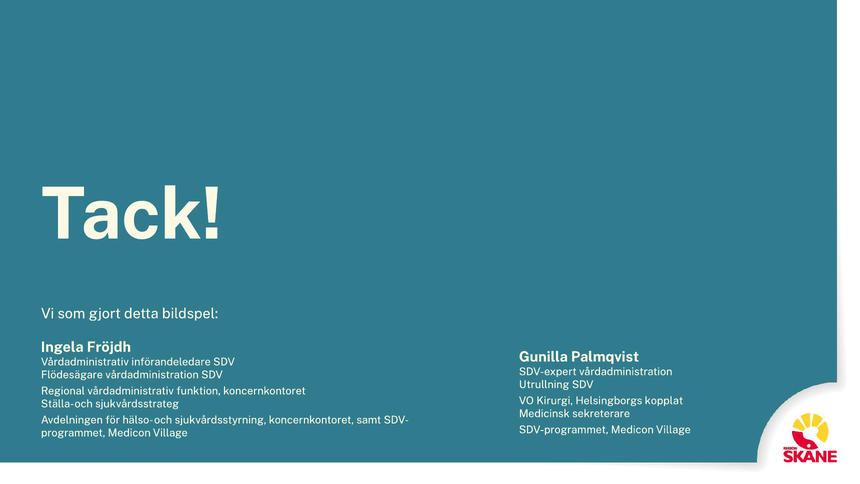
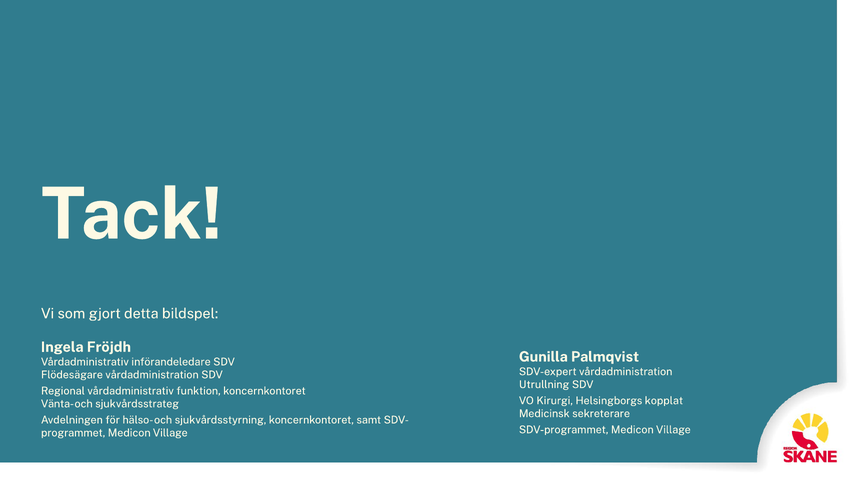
Ställa-: Ställa- -> Vänta- (57, 404)
